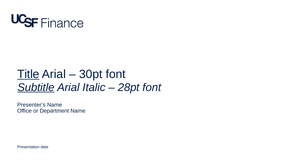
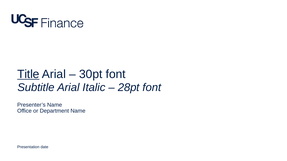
Subtitle underline: present -> none (36, 88)
